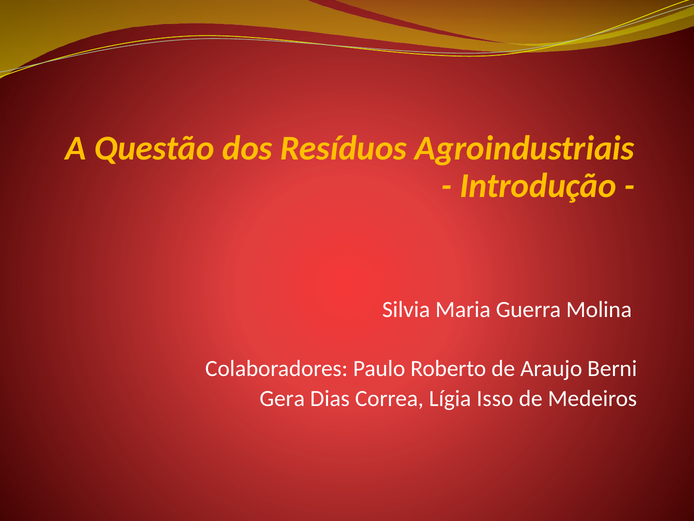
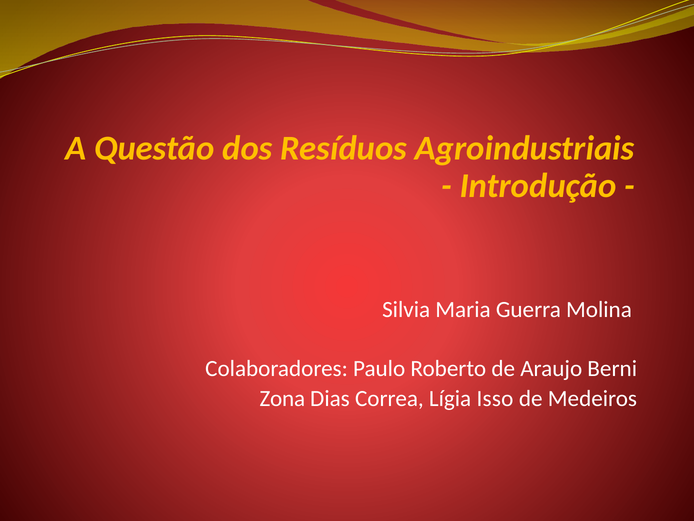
Gera: Gera -> Zona (282, 398)
